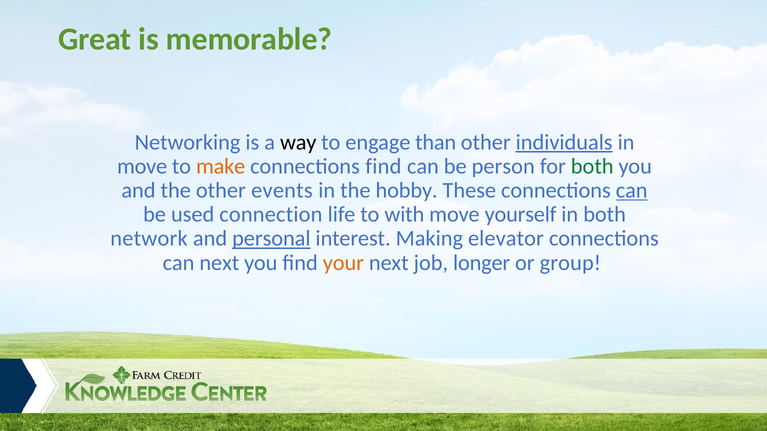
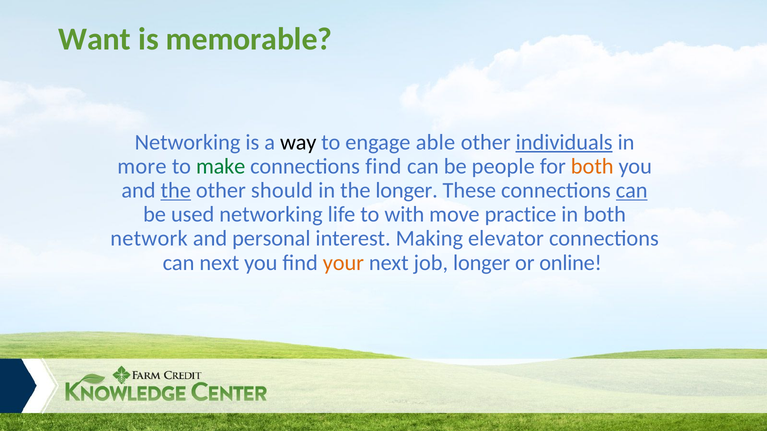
Great: Great -> Want (95, 39)
than: than -> able (435, 142)
move: move -> more (142, 166)
make colour: orange -> green (221, 166)
person: person -> people (503, 166)
both colour: green -> orange (592, 166)
the underline: none -> present (176, 191)
events: events -> should (282, 191)
the hobby: hobby -> longer (407, 191)
used connection: connection -> networking (271, 215)
yourself: yourself -> practice (521, 215)
personal underline: present -> none (271, 239)
group: group -> online (571, 263)
